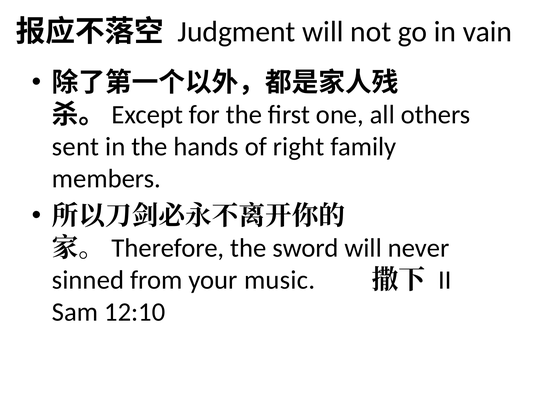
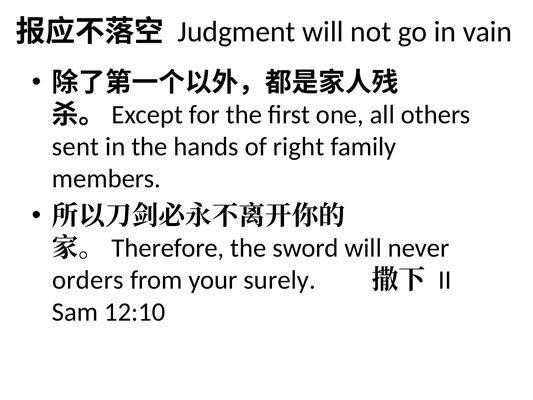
sinned: sinned -> orders (88, 280)
music: music -> surely (280, 280)
